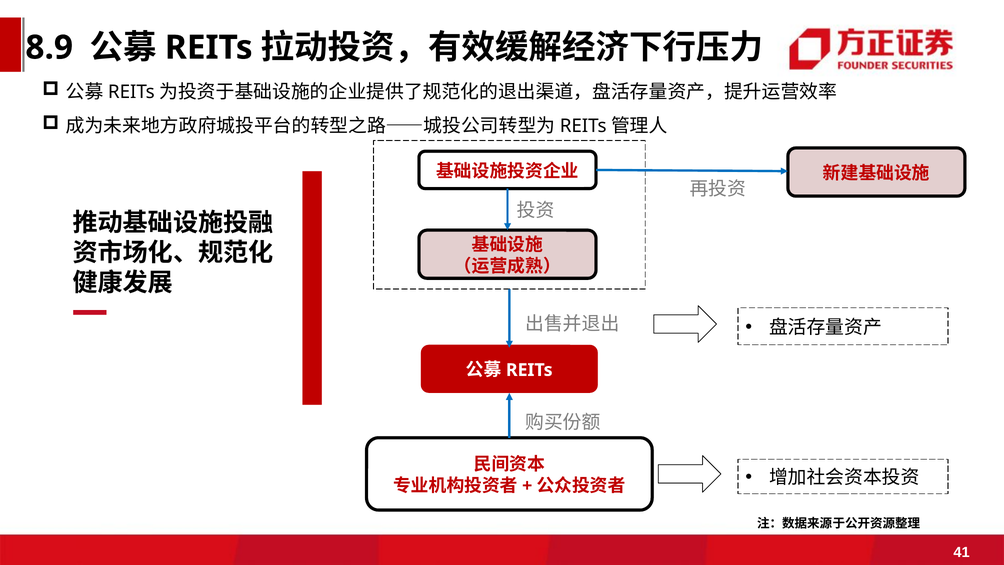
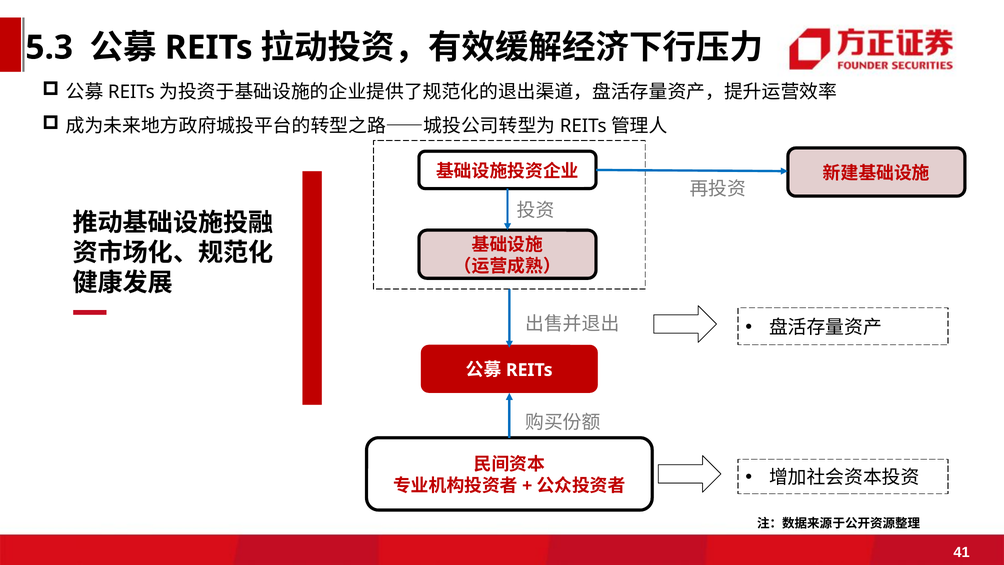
8.9: 8.9 -> 5.3 (49, 48)
